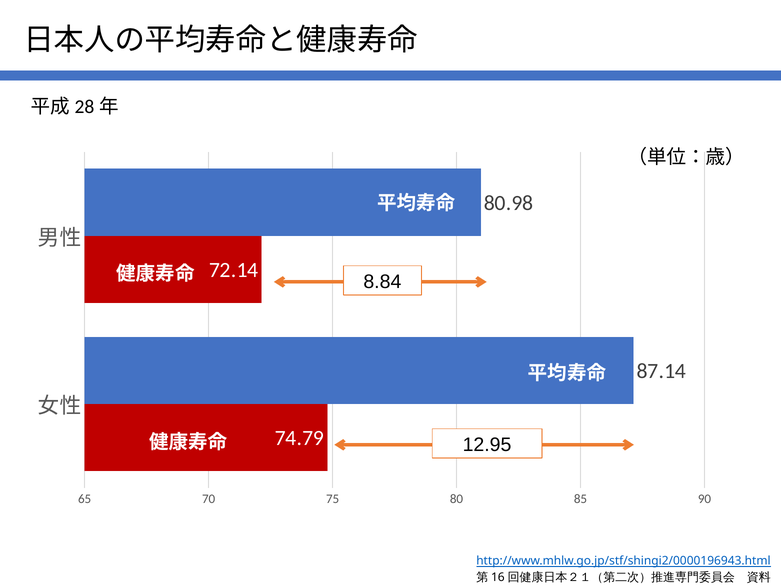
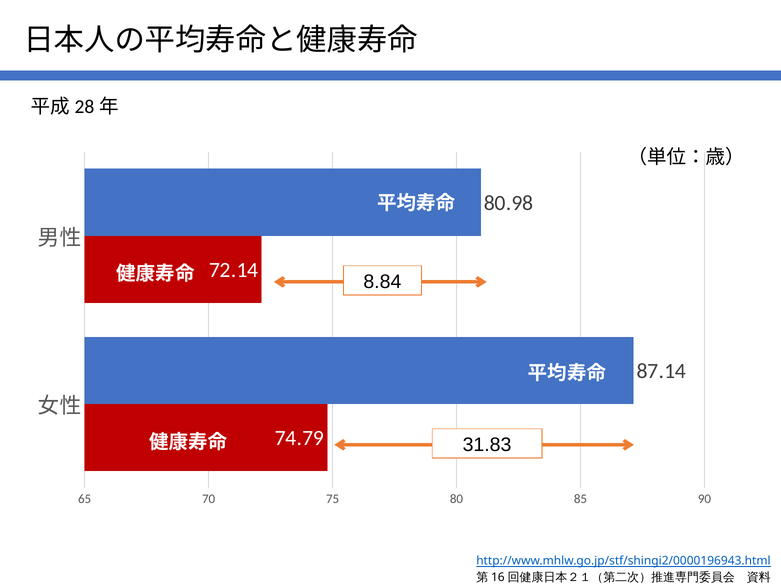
12.95: 12.95 -> 31.83 (487, 444)
